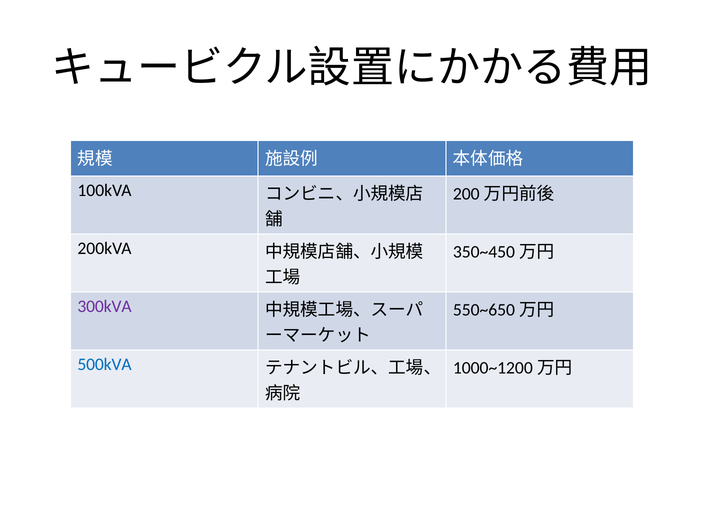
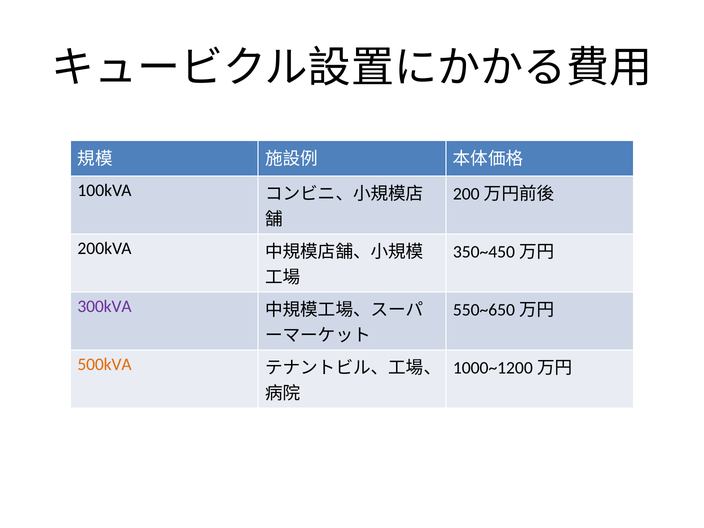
500kVA colour: blue -> orange (105, 365)
